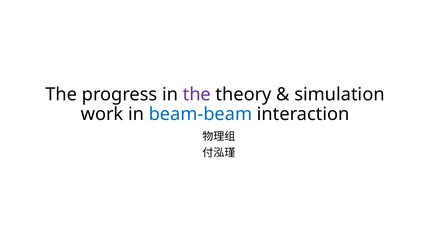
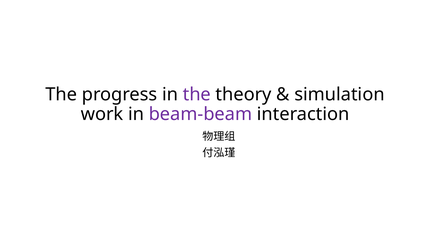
beam-beam colour: blue -> purple (200, 114)
